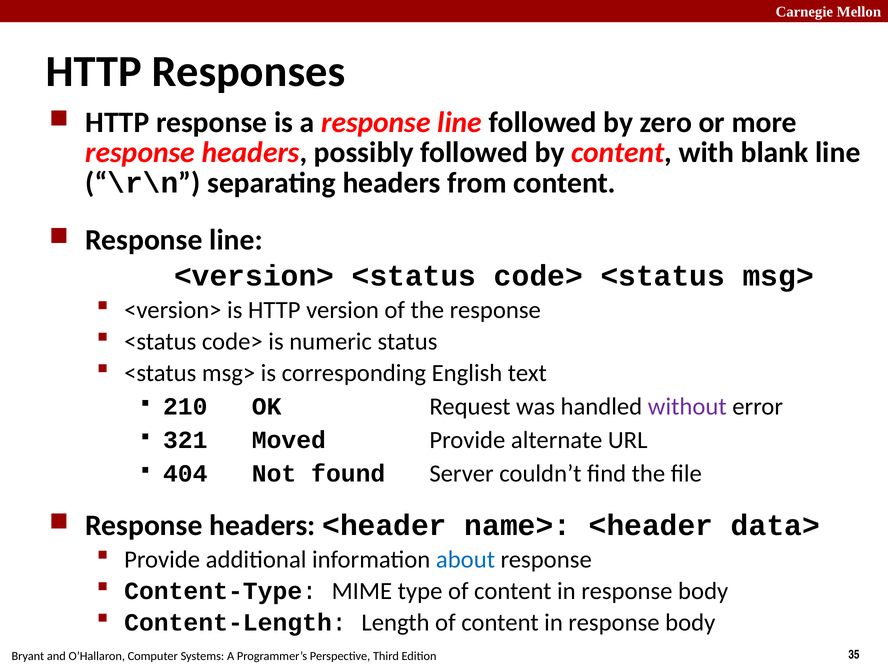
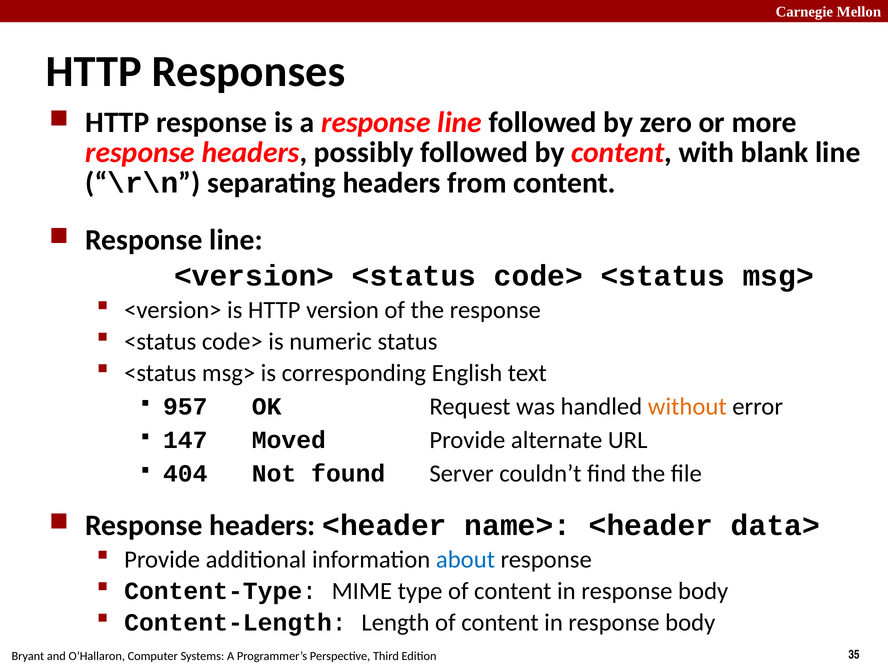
210: 210 -> 957 (185, 406)
without colour: purple -> orange (687, 406)
321: 321 -> 147 (185, 440)
